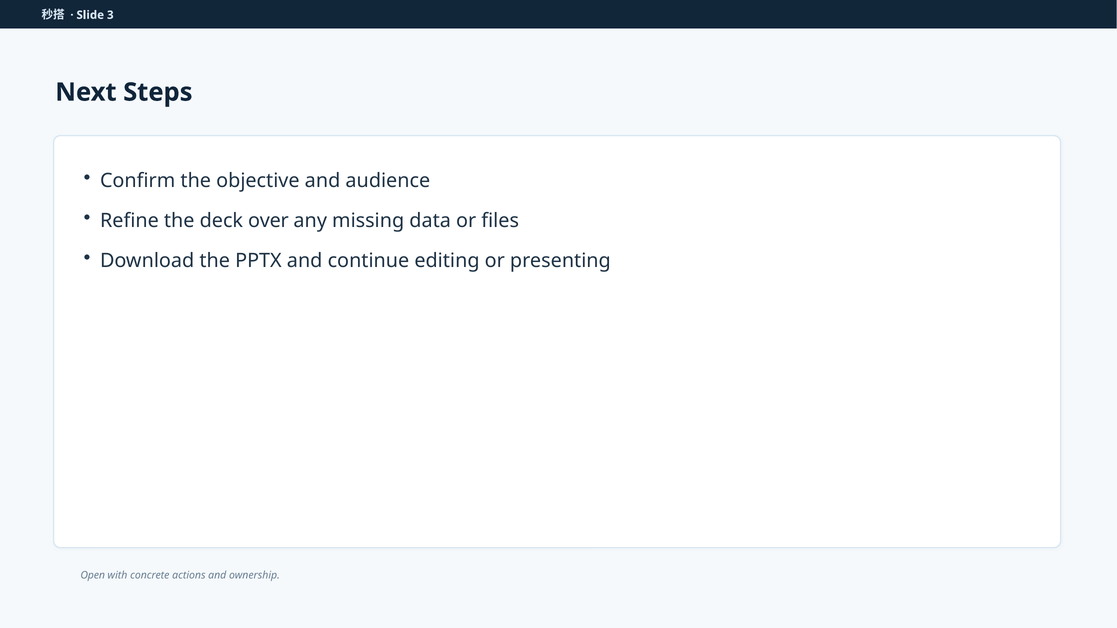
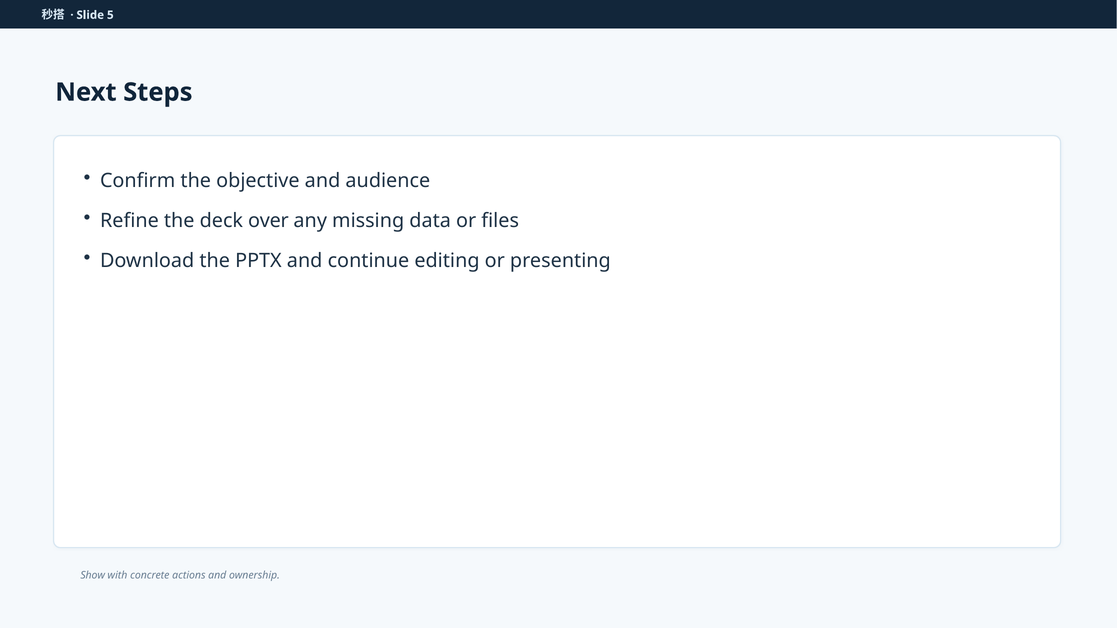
3: 3 -> 5 (110, 15)
Open: Open -> Show (93, 575)
